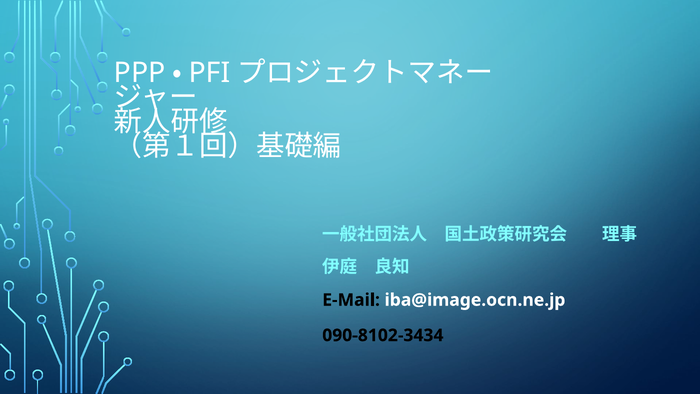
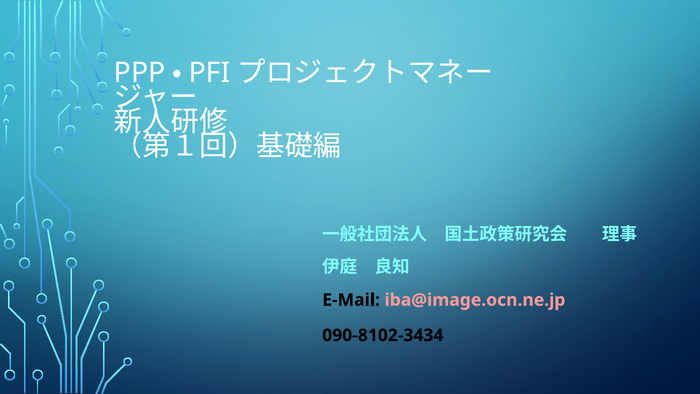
iba@image.ocn.ne.jp colour: white -> pink (475, 300)
